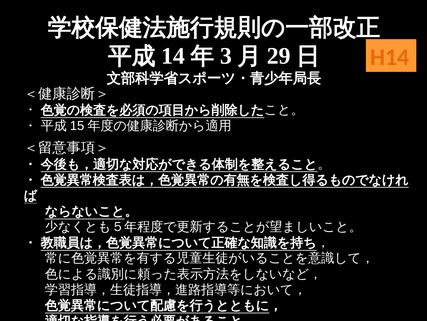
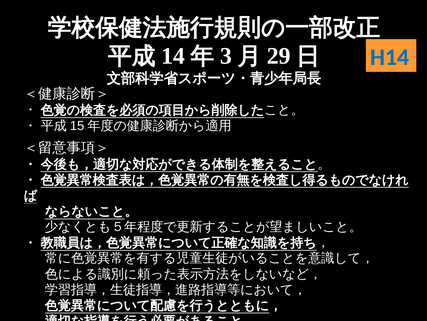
H14 colour: orange -> blue (390, 57)
